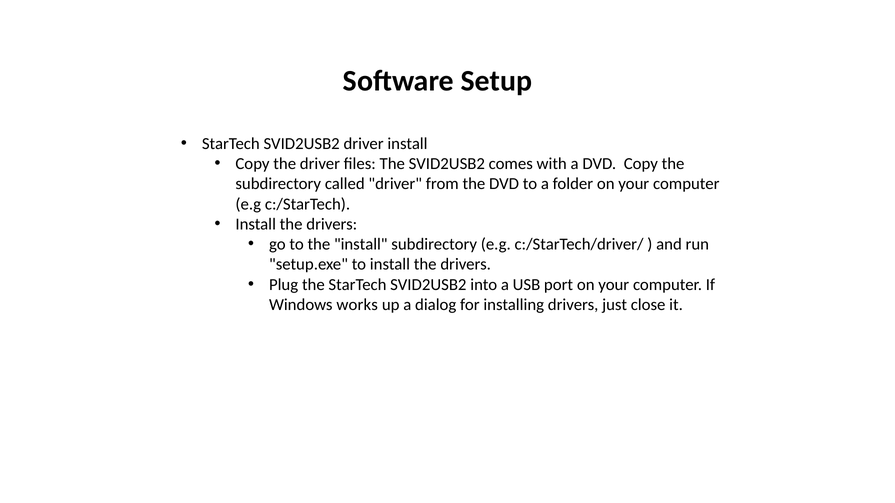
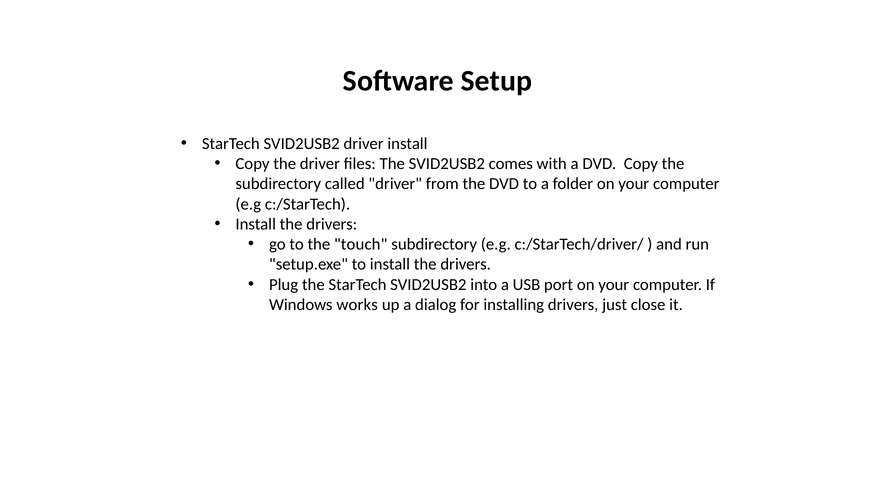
the install: install -> touch (361, 245)
